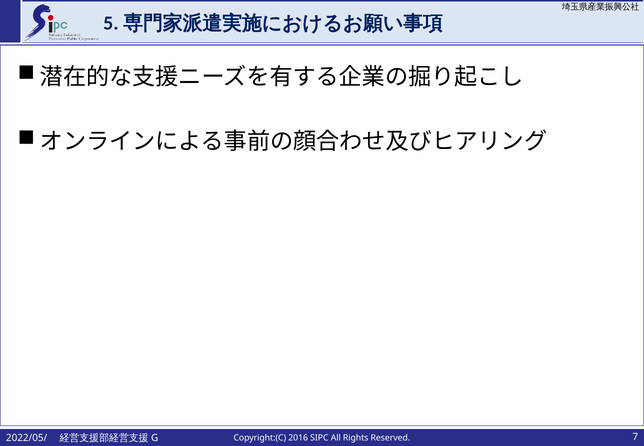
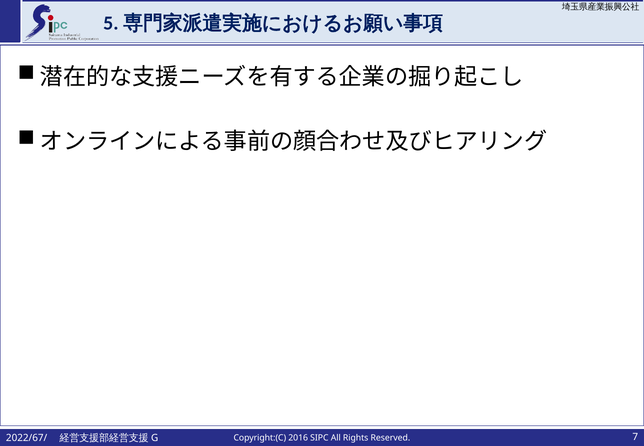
2022/05/: 2022/05/ -> 2022/67/ (27, 438)
